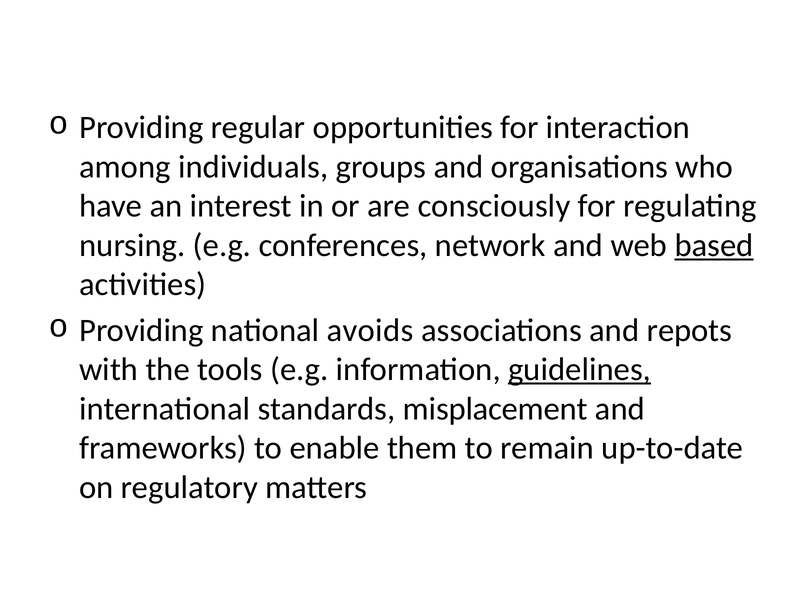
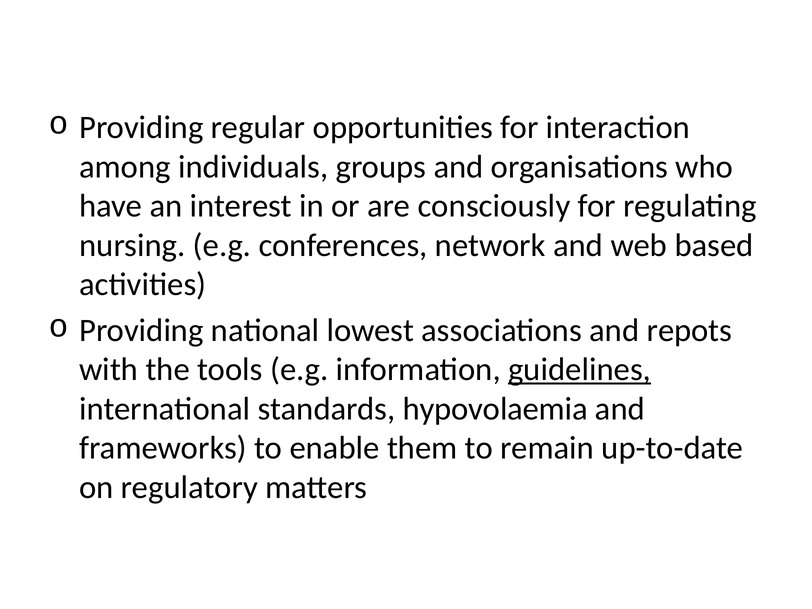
based underline: present -> none (714, 245)
avoids: avoids -> lowest (370, 330)
misplacement: misplacement -> hypovolaemia (495, 409)
